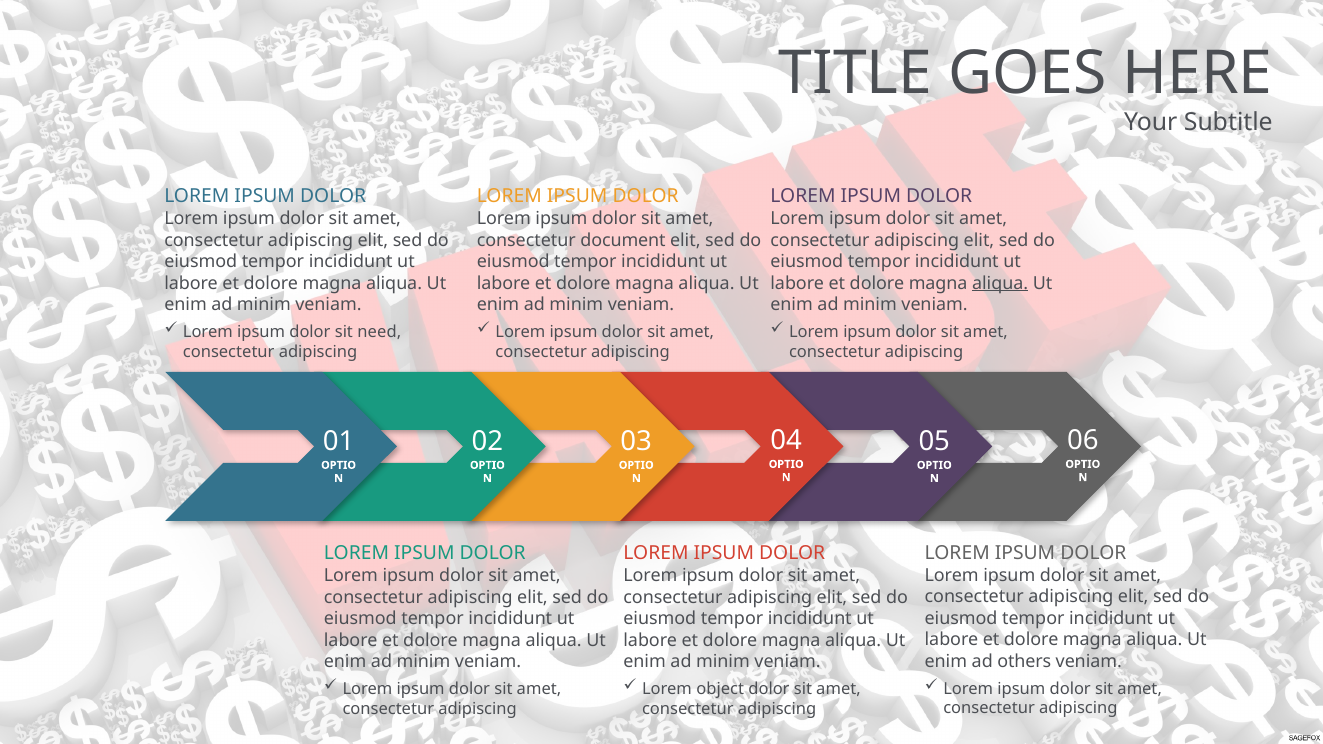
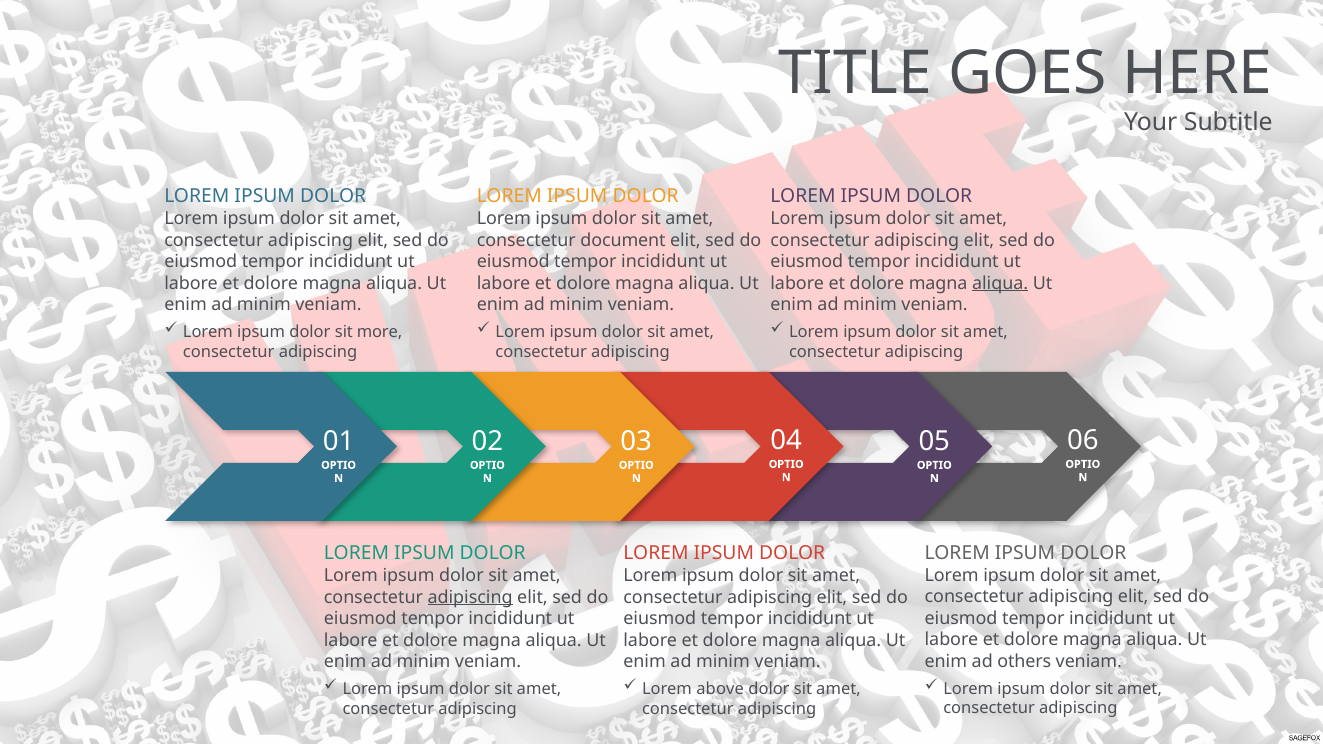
need: need -> more (380, 332)
adipiscing underline: none -> present (470, 597)
object: object -> above (720, 689)
